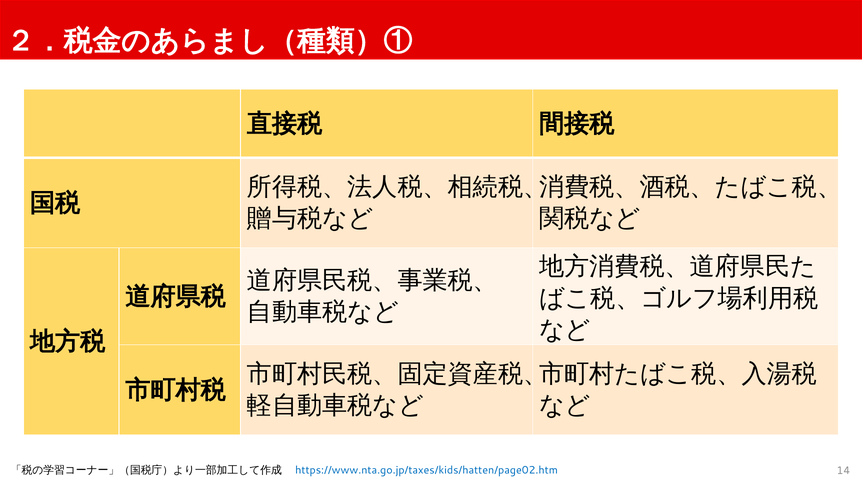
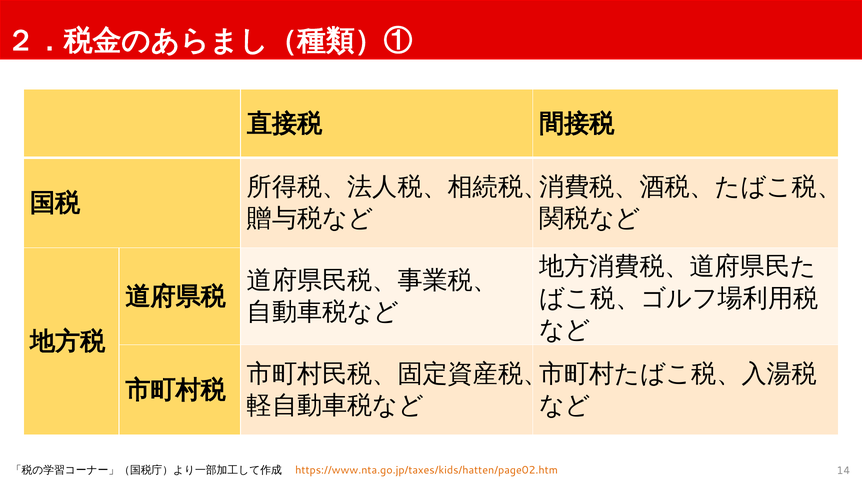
https://www.nta.go.jp/taxes/kids/hatten/page02.htm colour: blue -> orange (427, 470)
